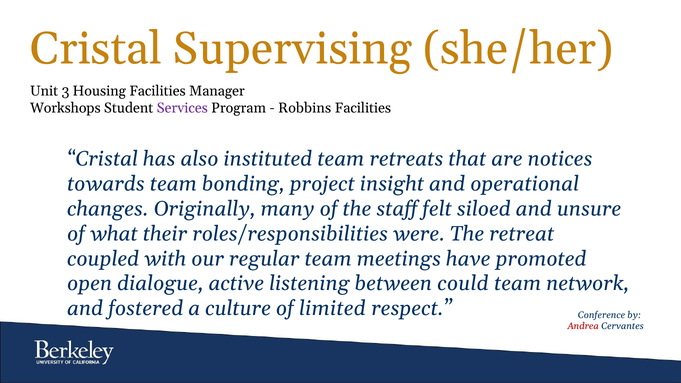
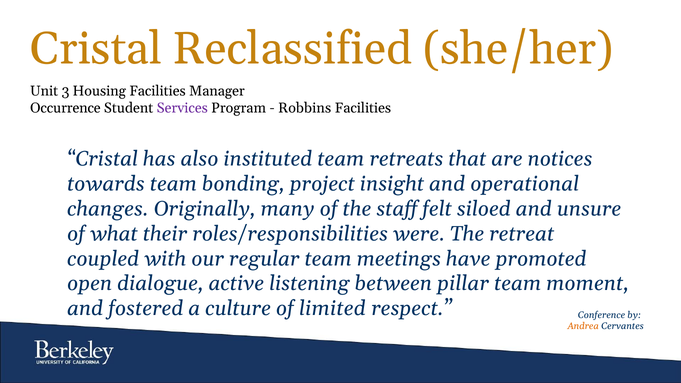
Supervising: Supervising -> Reclassified (293, 49)
Workshops: Workshops -> Occurrence (65, 108)
could: could -> pillar (463, 284)
network: network -> moment (588, 284)
Andrea colour: red -> orange (583, 326)
